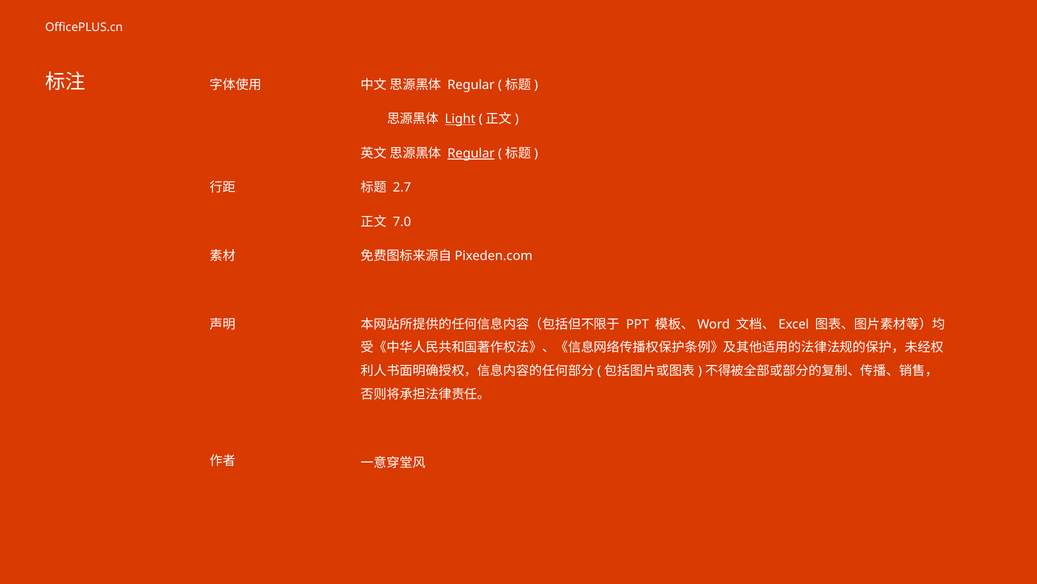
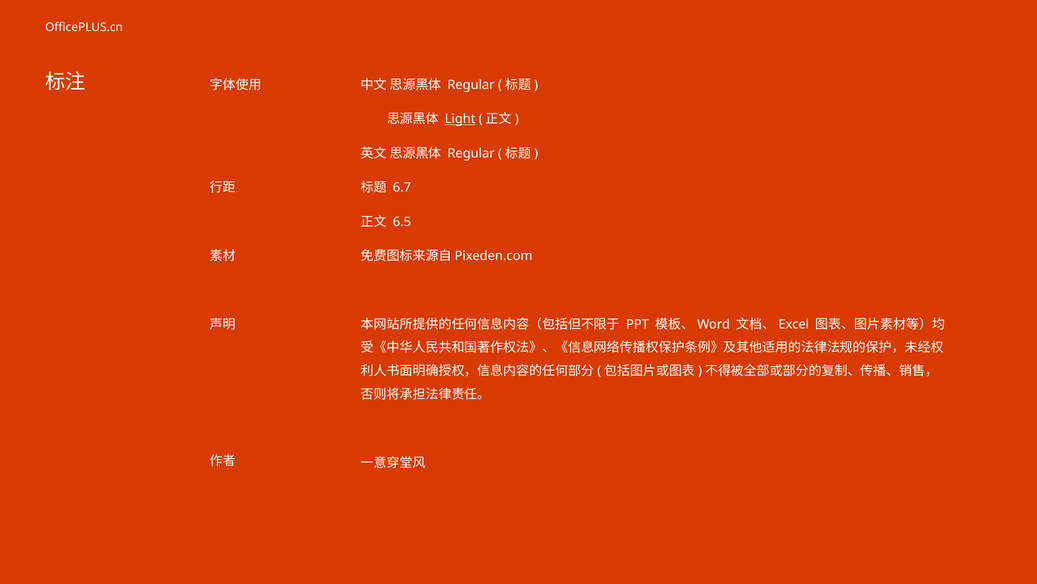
Regular underline: present -> none (471, 153)
2.7: 2.7 -> 6.7 (402, 187)
7.0: 7.0 -> 6.5 (402, 221)
